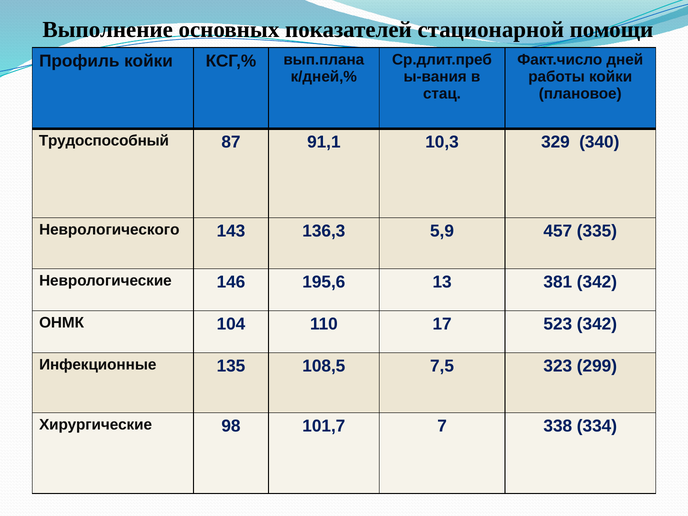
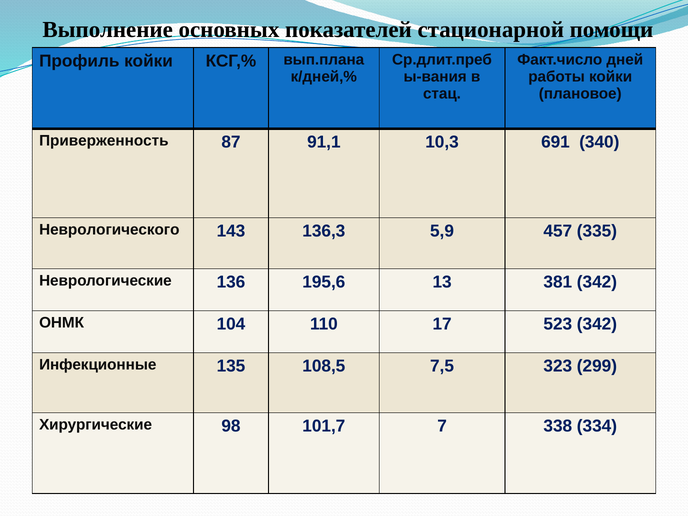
Трудоспособный: Трудоспособный -> Приверженность (104, 141)
329: 329 -> 691 (555, 142)
146: 146 -> 136 (231, 282)
